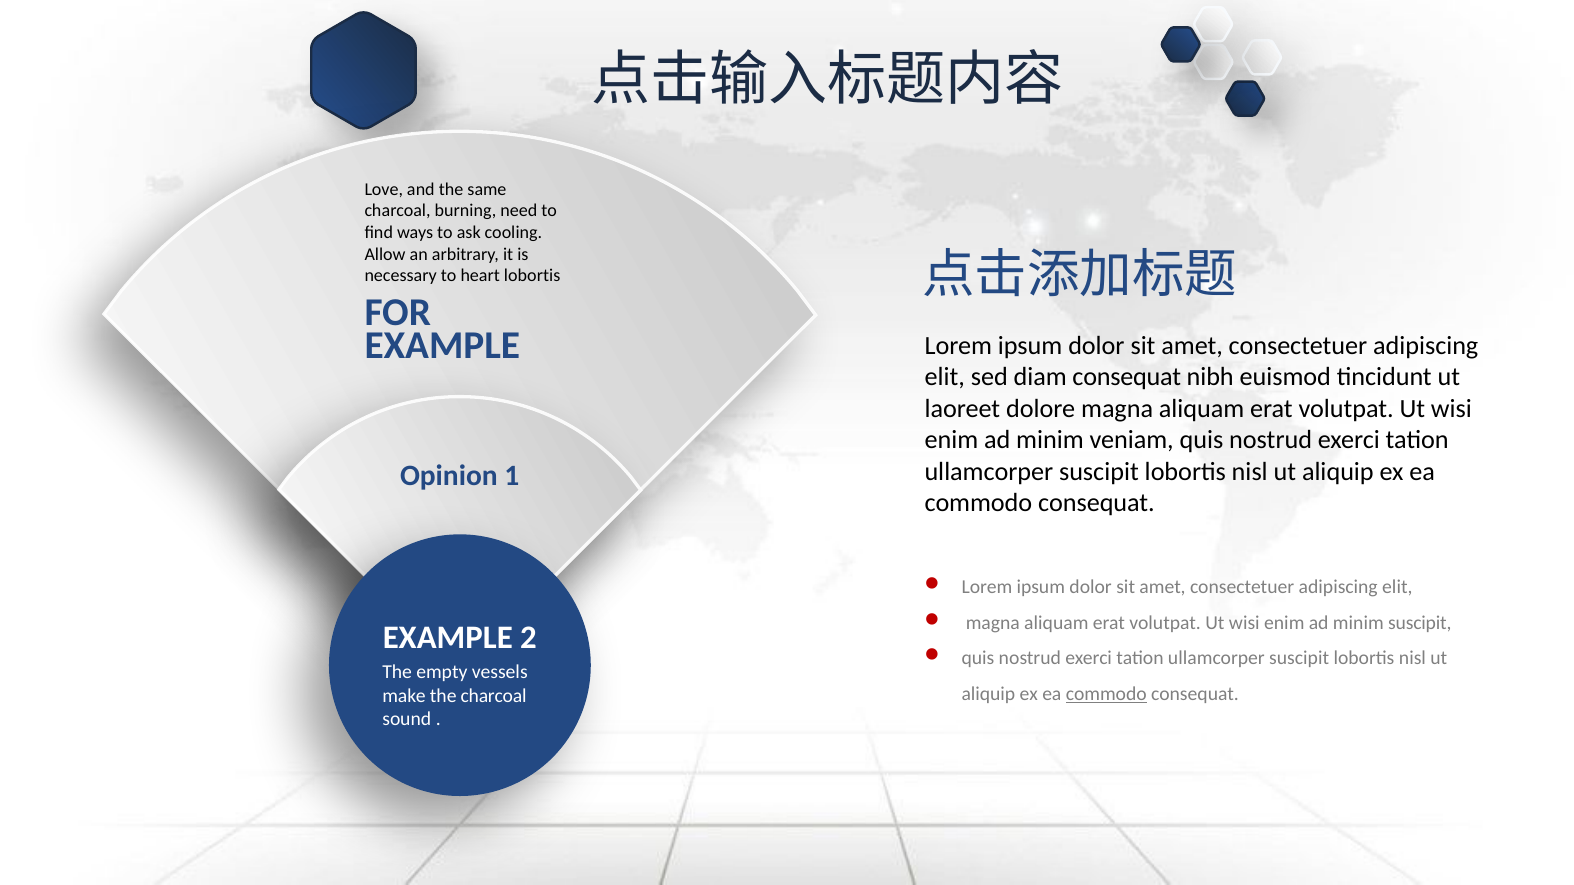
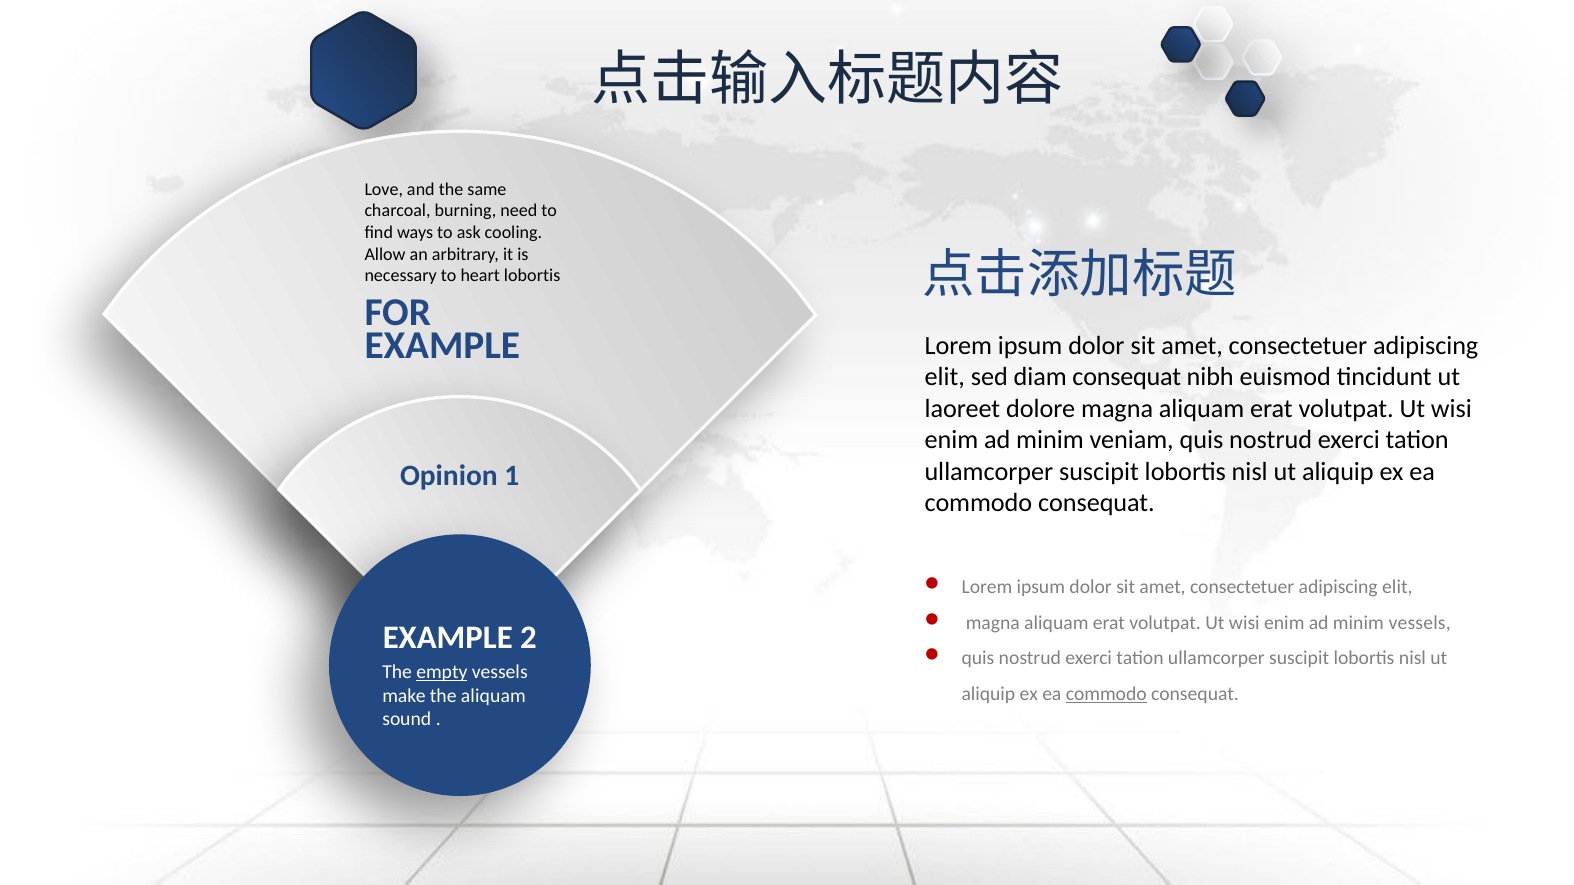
minim suscipit: suscipit -> vessels (1420, 623)
empty underline: none -> present (442, 672)
the charcoal: charcoal -> aliquam (493, 696)
